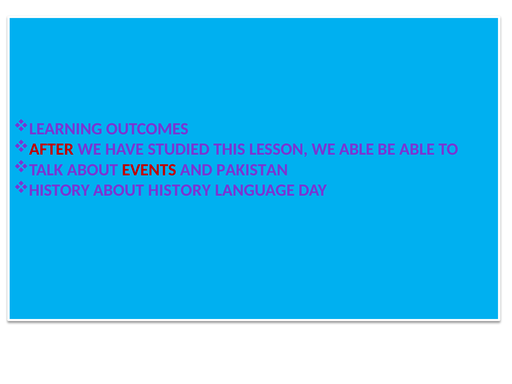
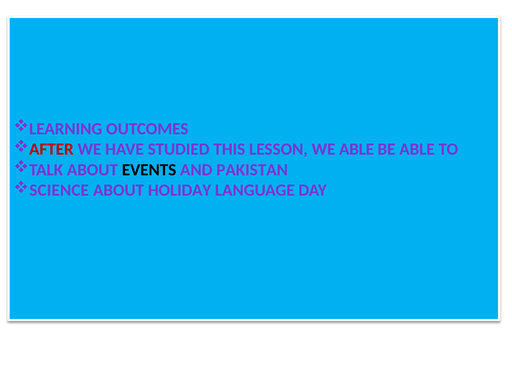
EVENTS colour: red -> black (149, 170)
HISTORY: HISTORY -> SCIENCE (59, 190)
ABOUT HISTORY: HISTORY -> HOLIDAY (180, 190)
